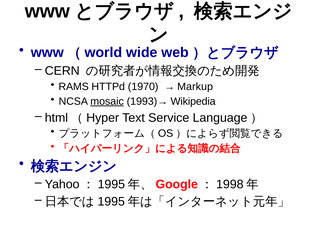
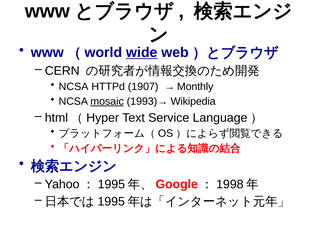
wide underline: none -> present (142, 53)
RAMS: RAMS -> NCSA (74, 86)
1970: 1970 -> 1907 (143, 86)
Markup: Markup -> Monthly (195, 86)
